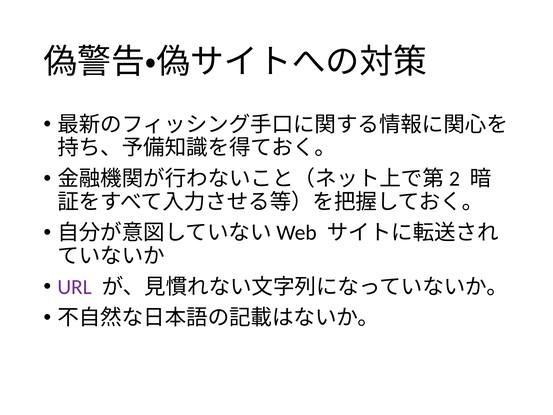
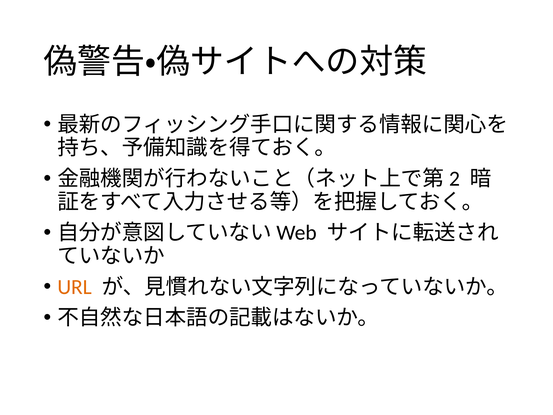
URL colour: purple -> orange (75, 287)
